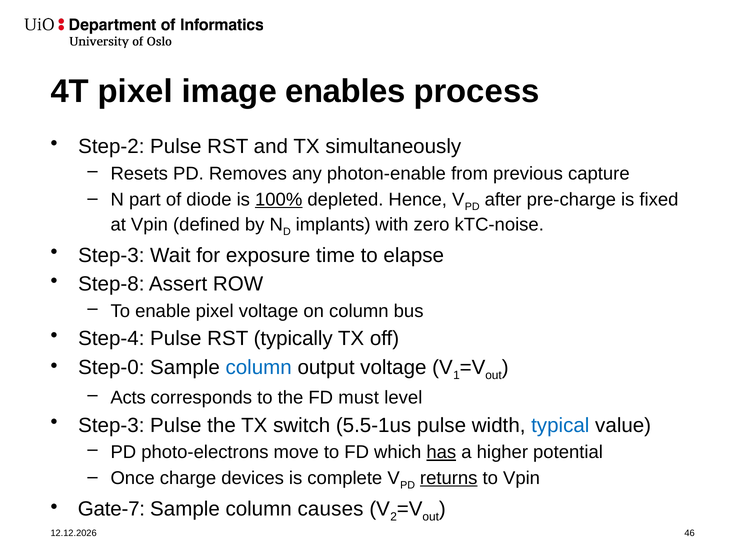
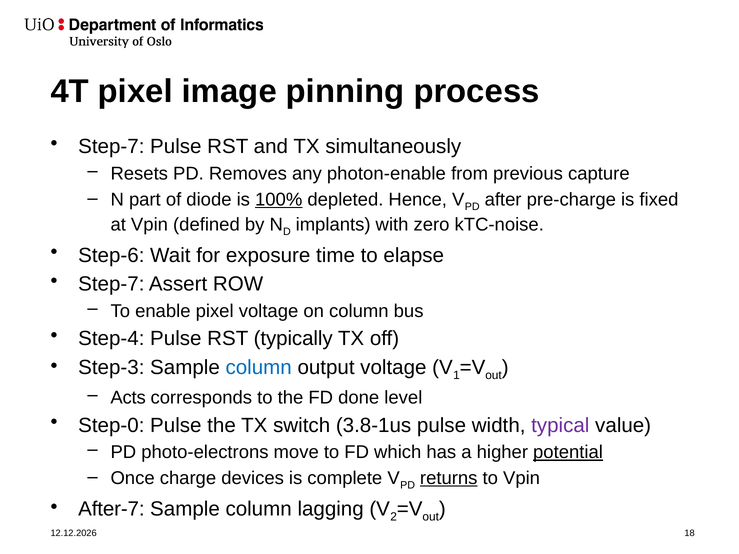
enables: enables -> pinning (345, 92)
Step-2: Step-2 -> Step-7 (111, 147)
Step-3: Step-3 -> Step-6 (111, 255)
Step-8: Step-8 -> Step-7 (111, 284)
Step-0: Step-0 -> Step-3 (111, 368)
must: must -> done (359, 398)
Step-3: Step-3 -> Step-0 (111, 426)
5.5-1us: 5.5-1us -> 3.8-1us (374, 426)
typical colour: blue -> purple (560, 426)
has underline: present -> none (441, 453)
potential underline: none -> present (568, 453)
Gate-7: Gate-7 -> After-7 (111, 509)
causes: causes -> lagging (331, 509)
46: 46 -> 18 (690, 533)
